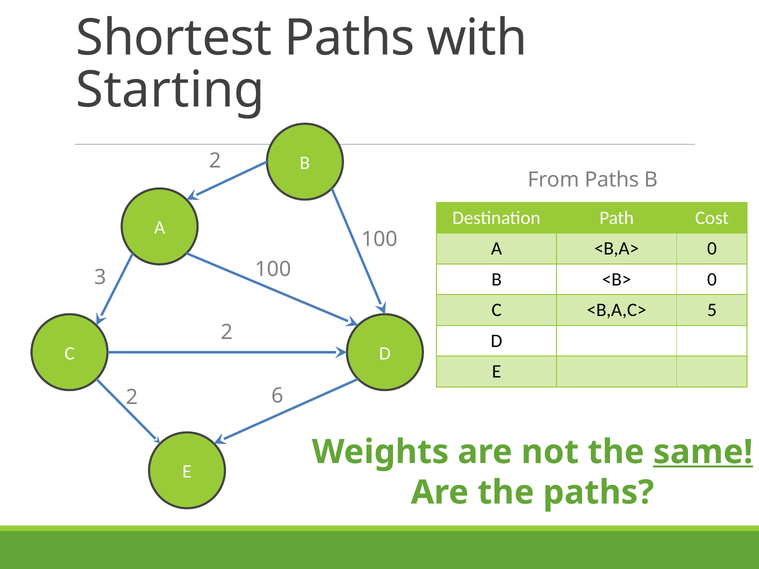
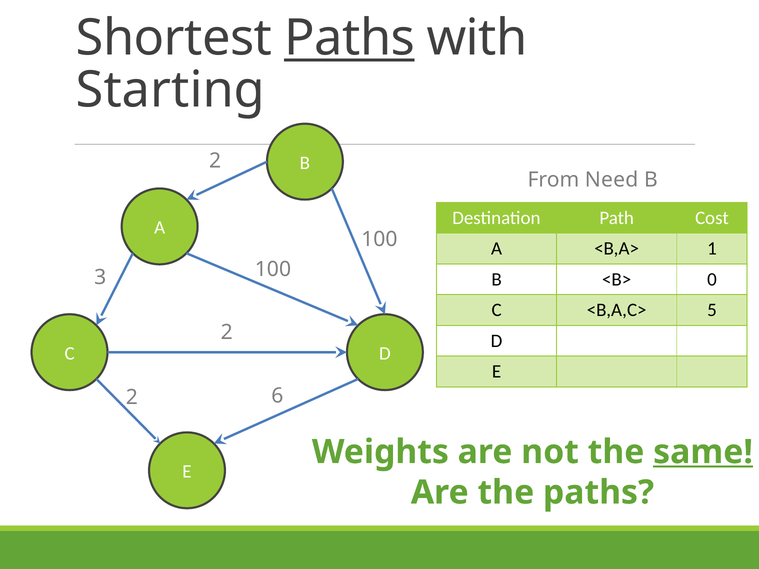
Paths underline: none -> present (350, 38)
From Paths: Paths -> Need (612, 180)
<B,A> 0: 0 -> 1 (712, 249)
